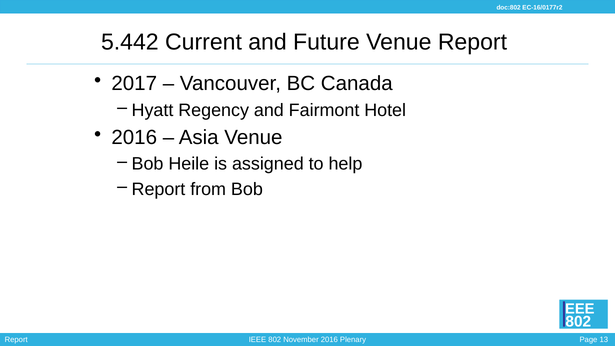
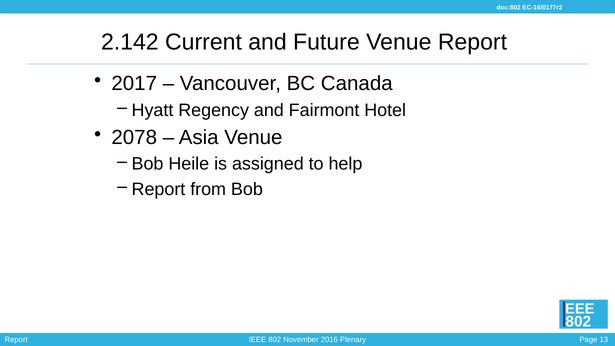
5.442: 5.442 -> 2.142 (130, 42)
2016: 2016 -> 2078 (134, 138)
